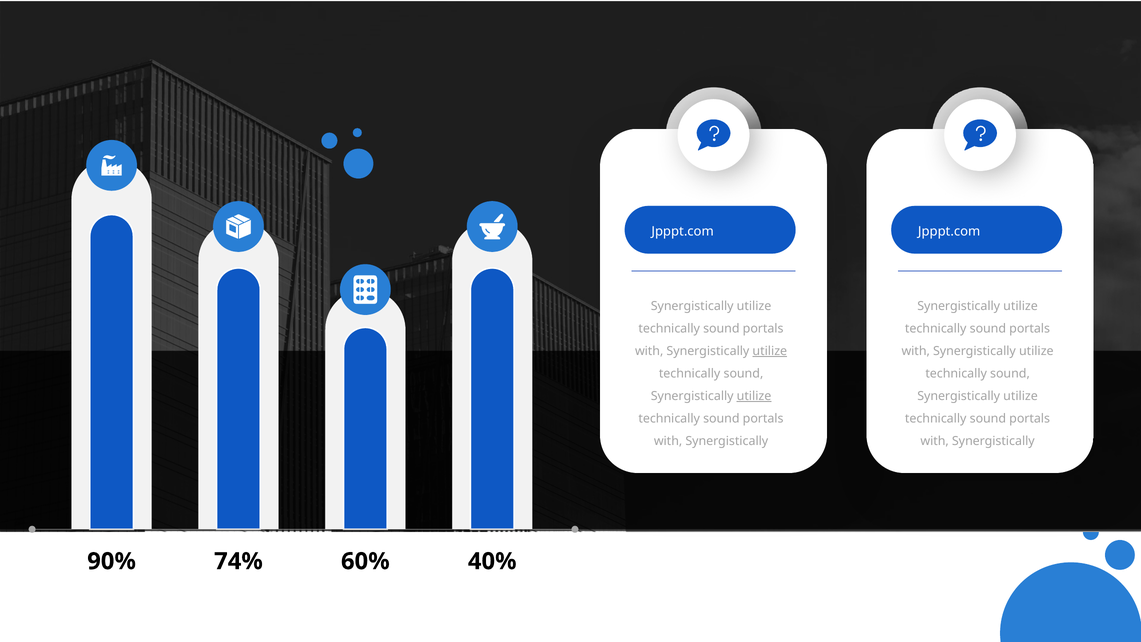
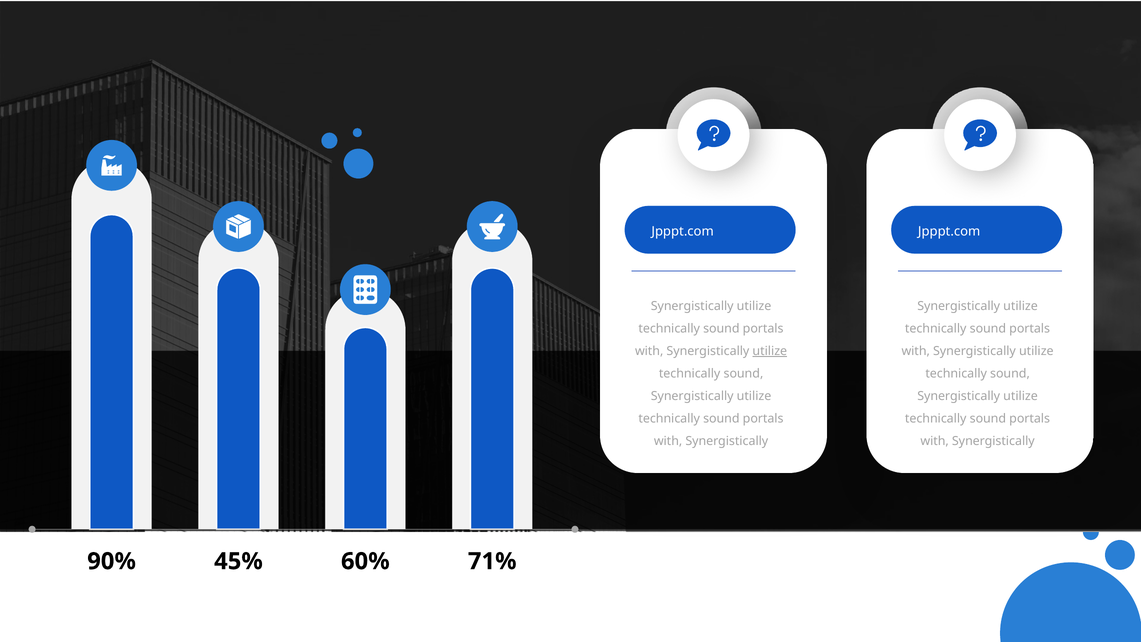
utilize underline: present -> none (754, 396)
74%: 74% -> 45% (238, 561)
40%: 40% -> 71% (492, 561)
